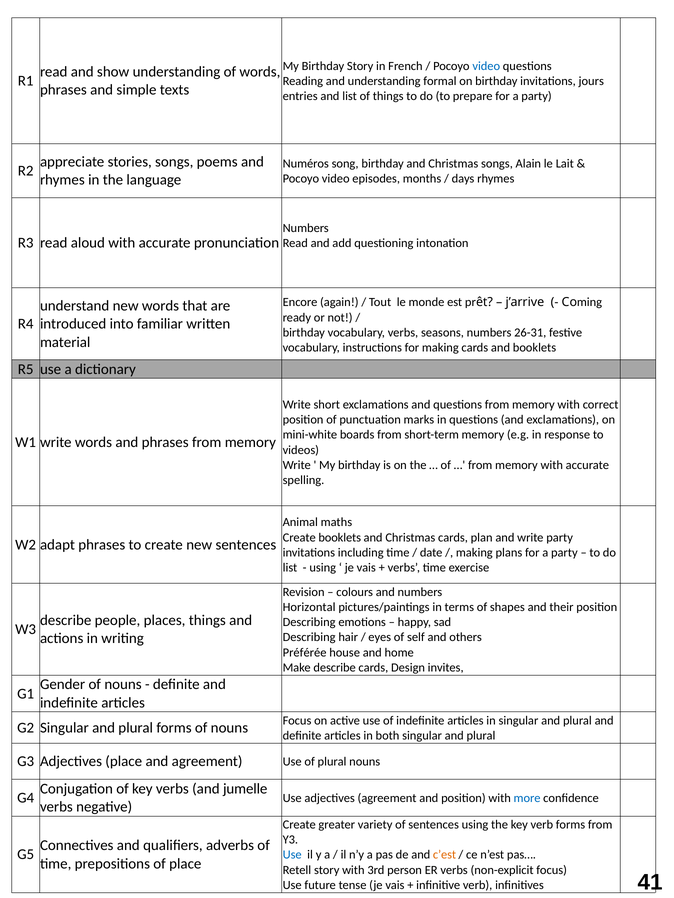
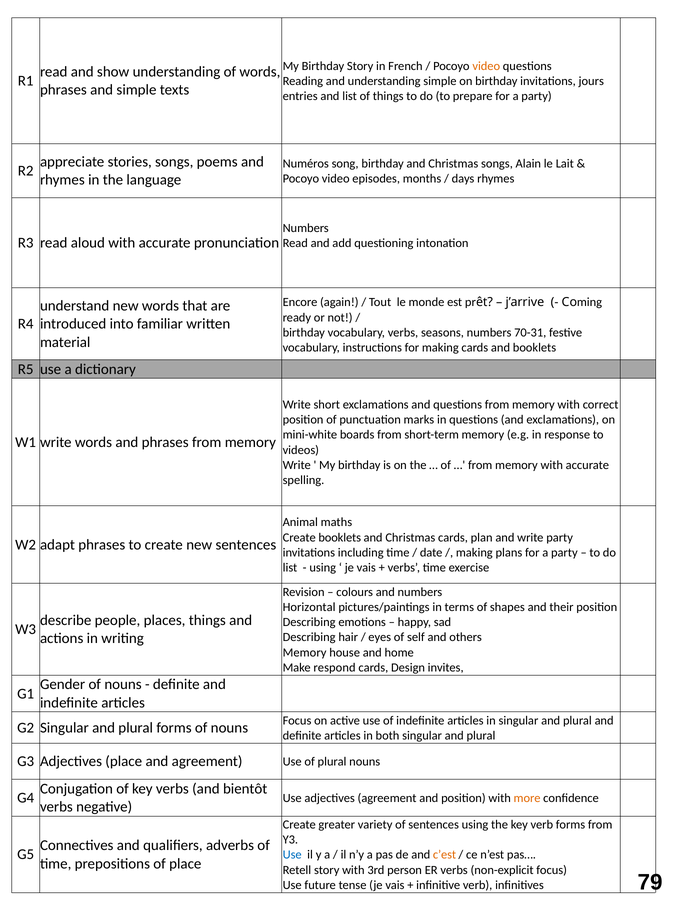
video colour: blue -> orange (486, 66)
understanding formal: formal -> simple (440, 81)
26-31: 26-31 -> 70-31 (530, 333)
Préférée: Préférée -> Memory (305, 653)
Make describe: describe -> respond (335, 668)
jumelle: jumelle -> bientôt (245, 789)
more colour: blue -> orange (527, 799)
41: 41 -> 79 (650, 883)
